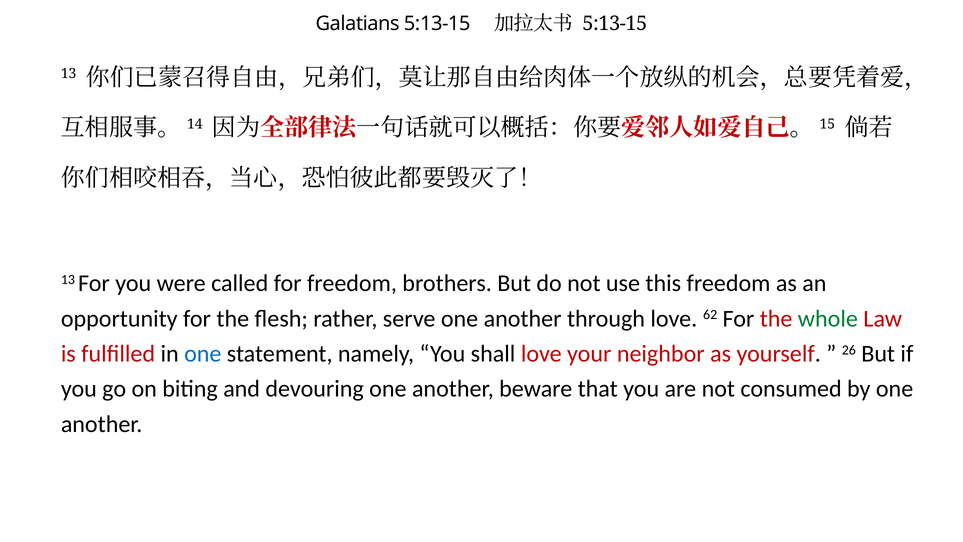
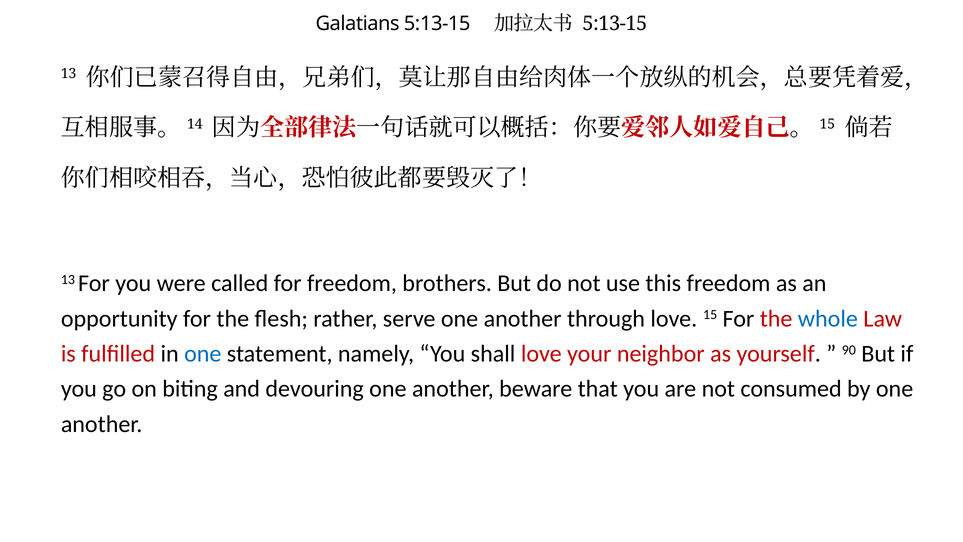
62: 62 -> 15 (710, 315)
whole colour: green -> blue (828, 318)
26: 26 -> 90 (849, 350)
